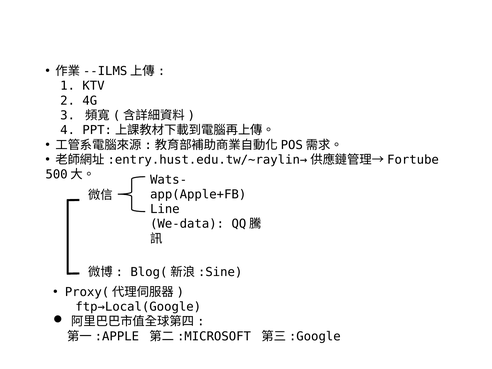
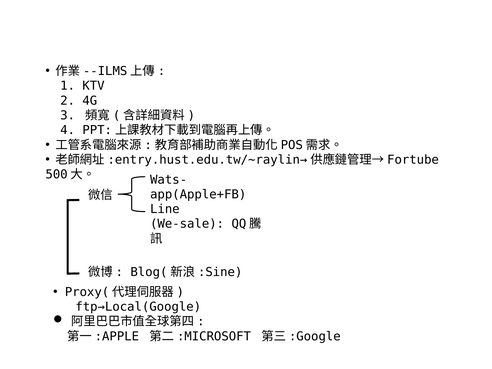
We-data: We-data -> We-sale (187, 224)
